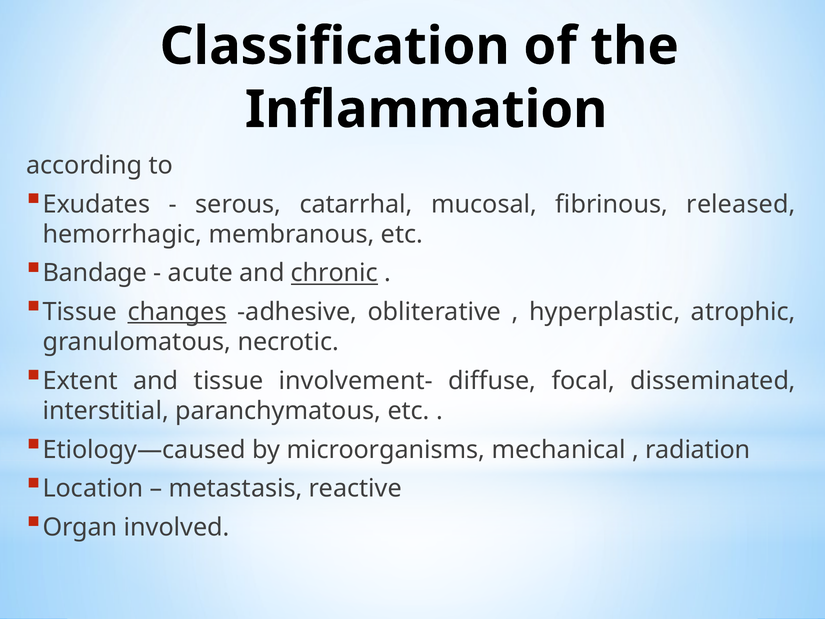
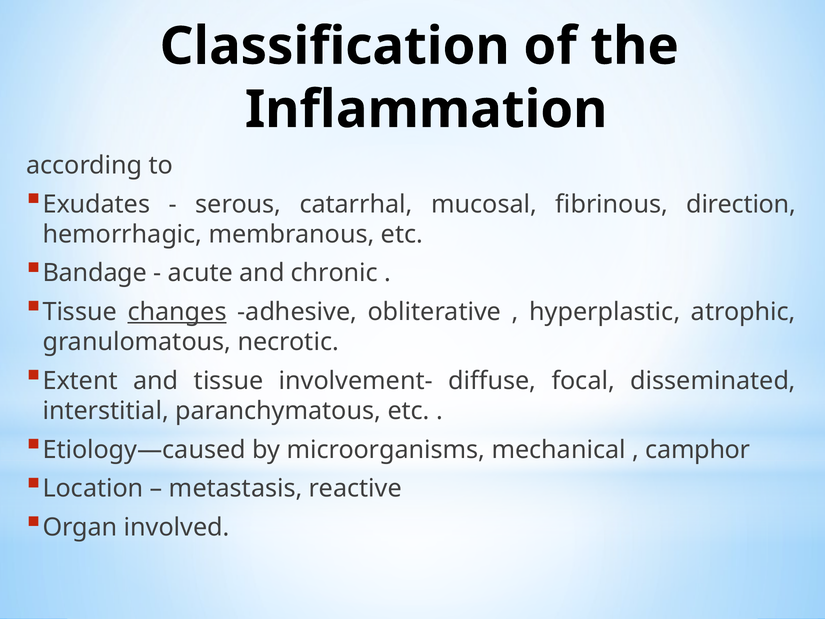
released: released -> direction (741, 204)
chronic underline: present -> none (334, 273)
radiation: radiation -> camphor (698, 450)
